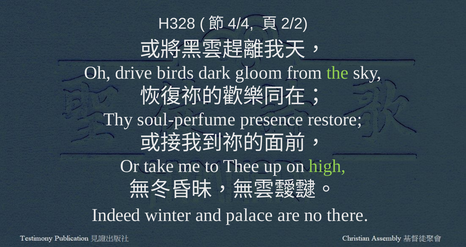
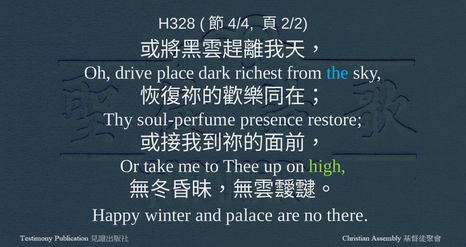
birds: birds -> place (176, 73)
gloom: gloom -> richest (259, 73)
the colour: light green -> light blue (338, 73)
Indeed: Indeed -> Happy (116, 215)
